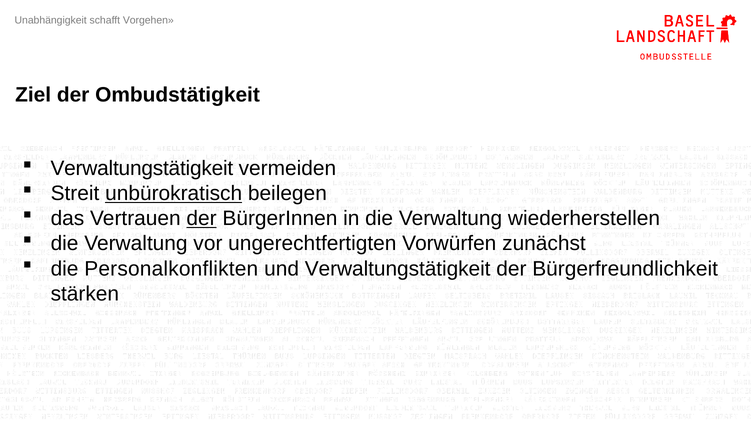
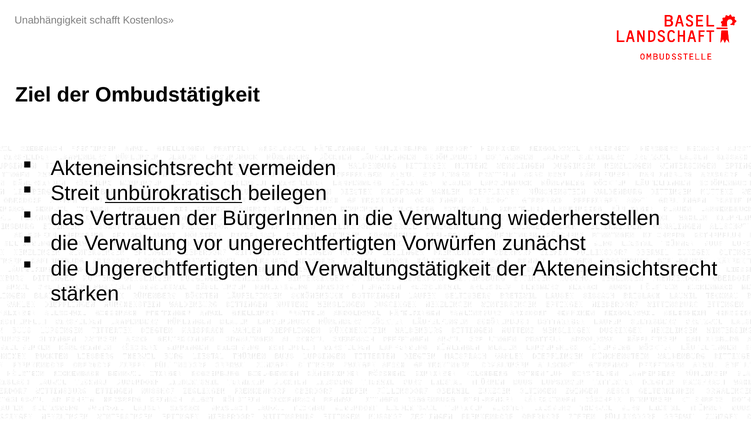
Vorgehen: Vorgehen -> Kostenlos (148, 20)
Verwaltungstätigkeit: Verwaltungstätigkeit -> Akteneinsichtsrecht (142, 169)
der underline: present -> none (202, 219)
die Personalkonflikten: Personalkonflikten -> Ungerechtfertigten (171, 269)
der Bürgerfreundlichkeit: Bürgerfreundlichkeit -> Akteneinsichtsrecht (625, 269)
